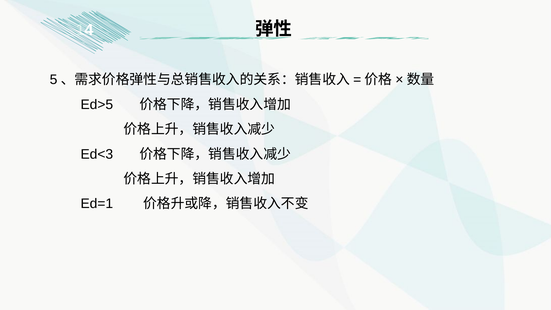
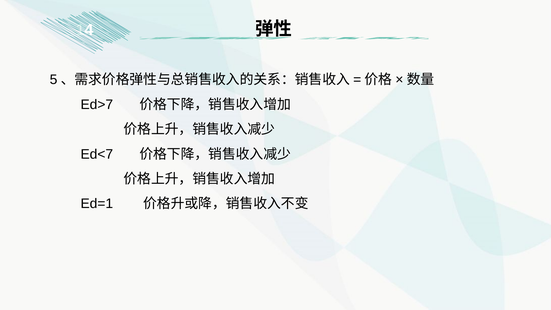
Ed>5: Ed>5 -> Ed>7 (97, 105)
Ed<3: Ed<3 -> Ed<7 (97, 154)
